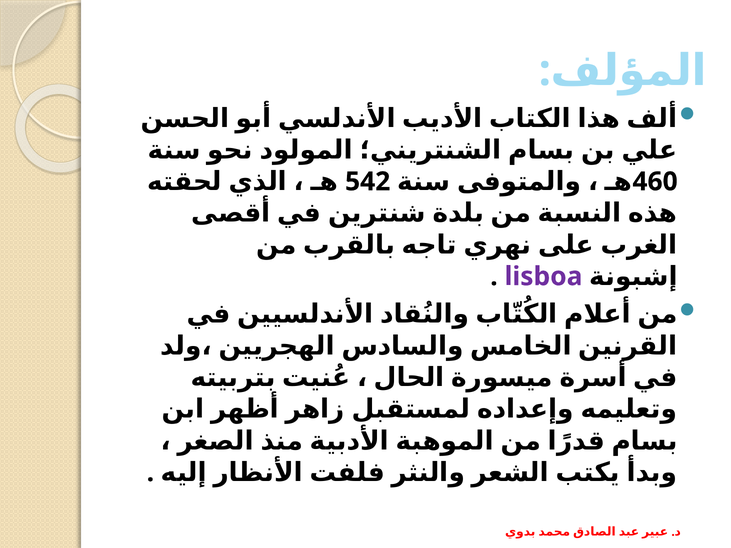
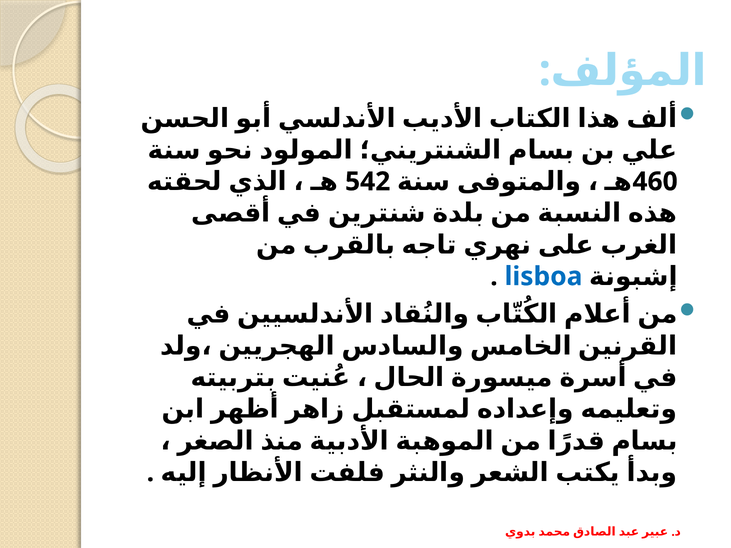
lisboa colour: purple -> blue (543, 277)
